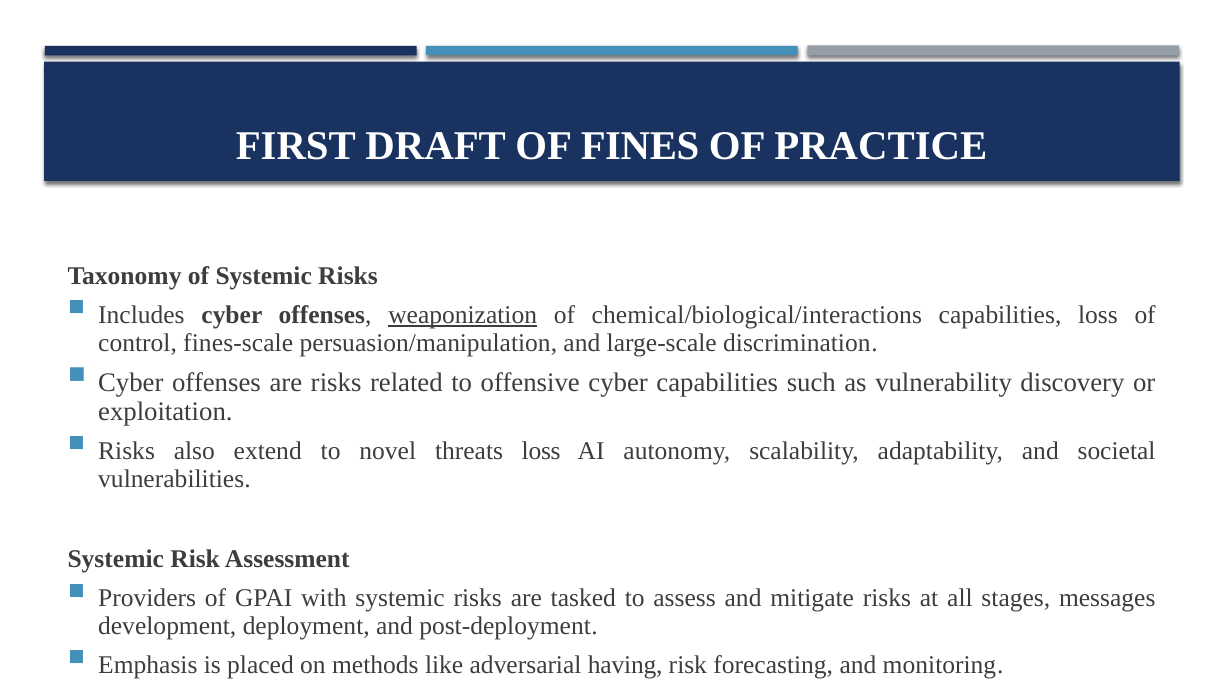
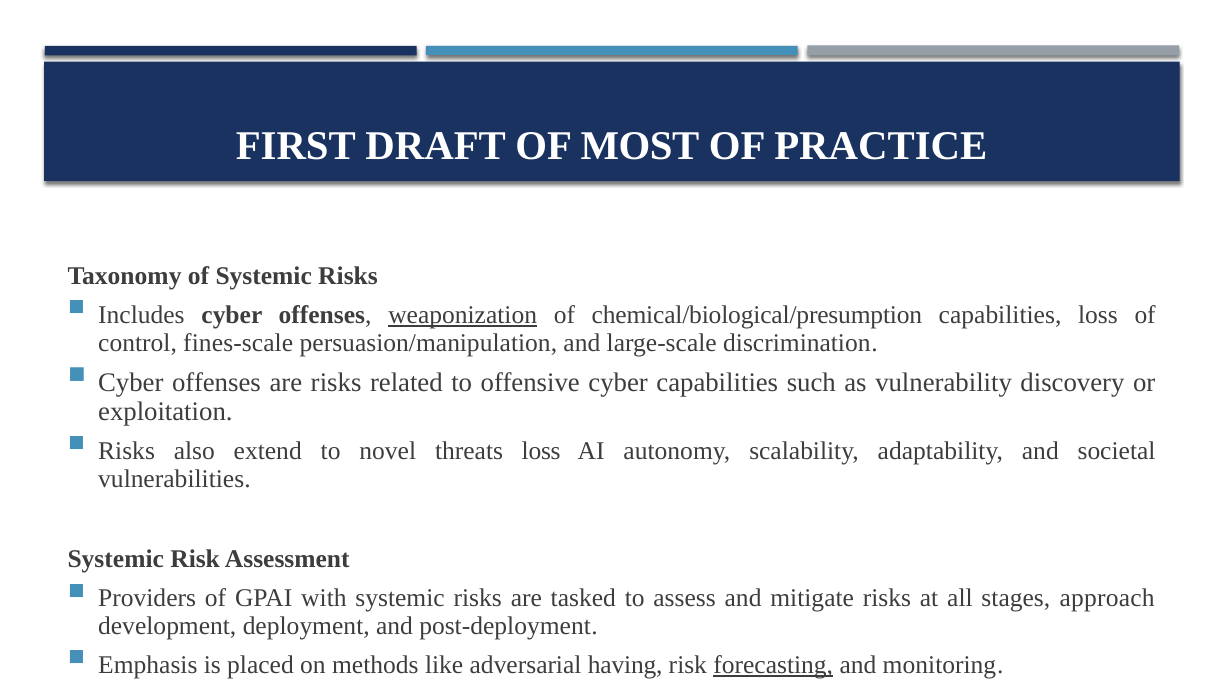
FINES: FINES -> MOST (640, 146)
chemical/biological/interactions: chemical/biological/interactions -> chemical/biological/presumption (757, 315)
messages: messages -> approach (1107, 599)
forecasting underline: none -> present (773, 665)
